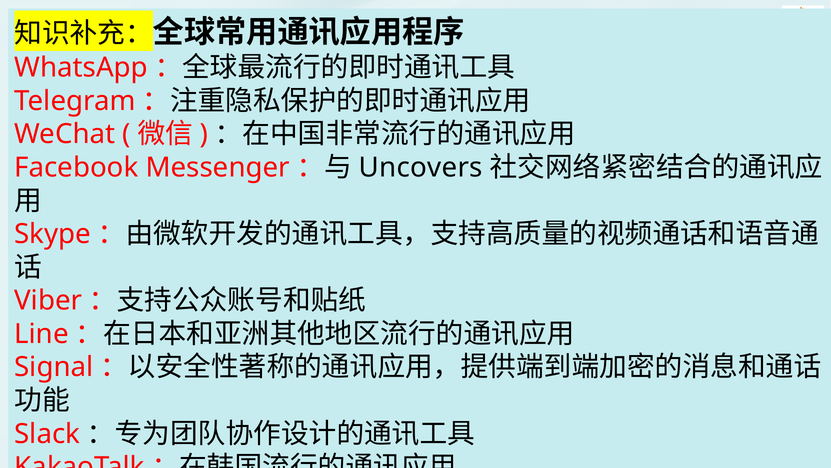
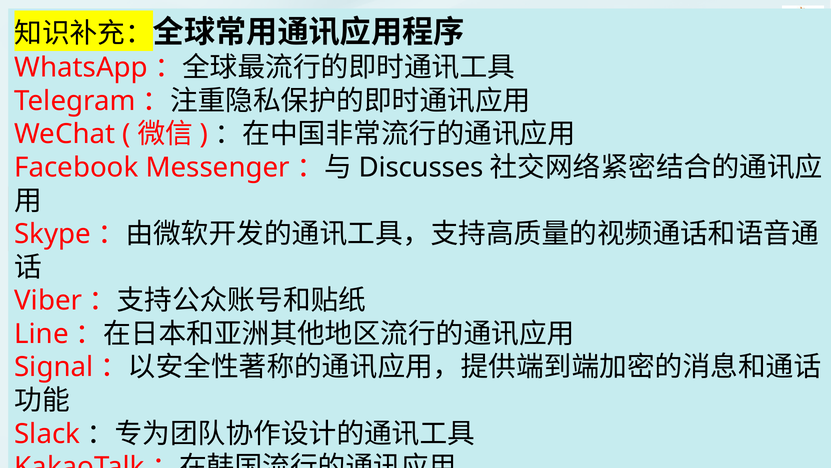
Uncovers: Uncovers -> Discusses (421, 167)
